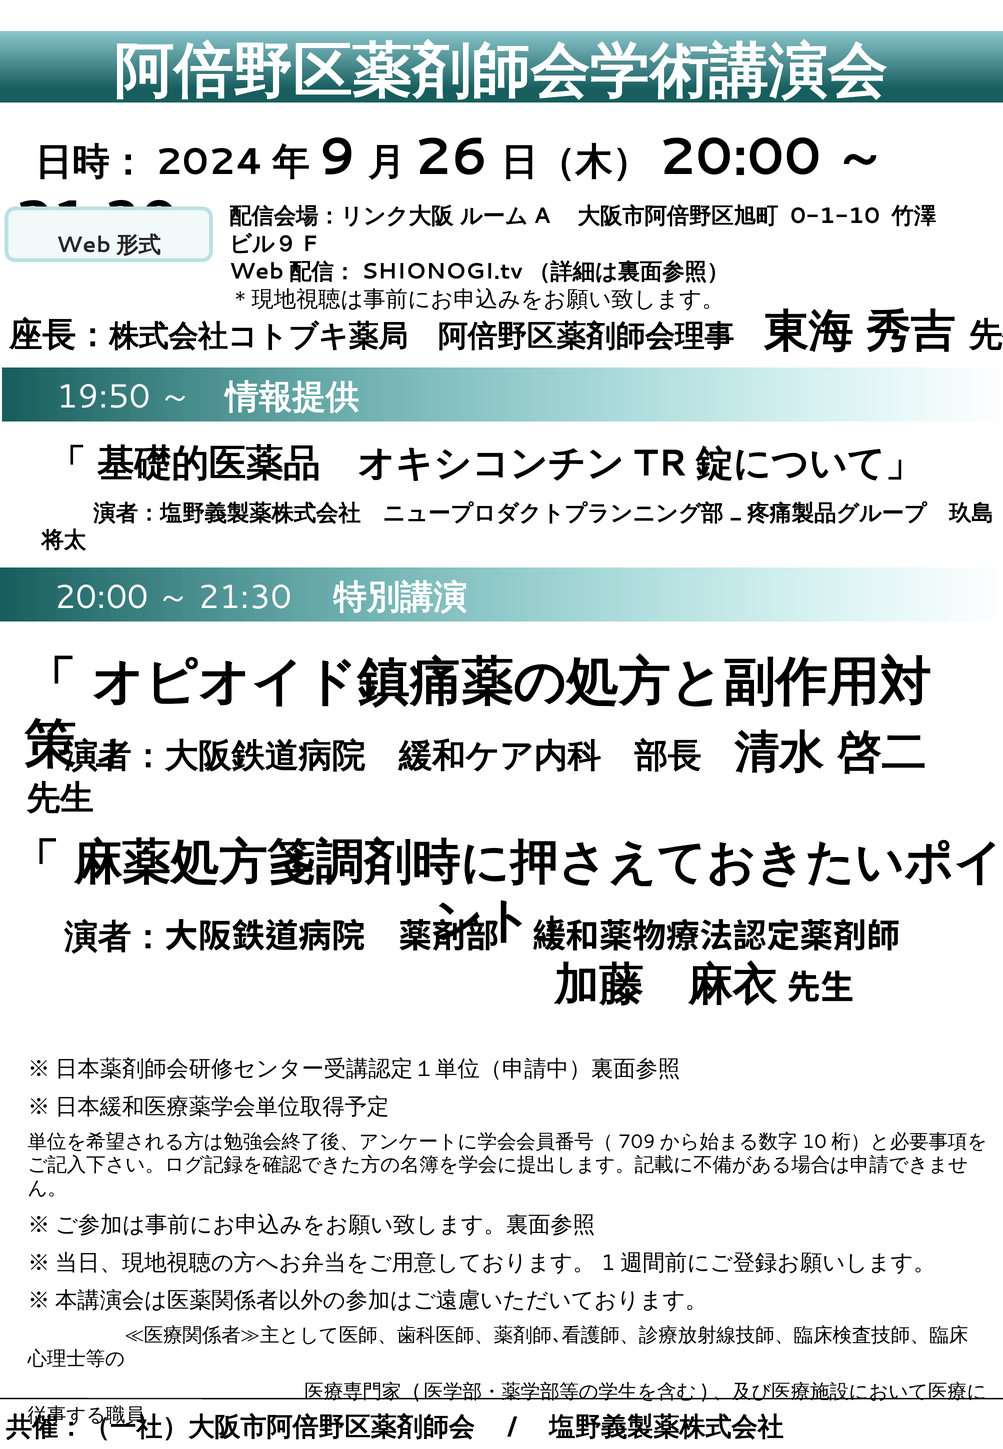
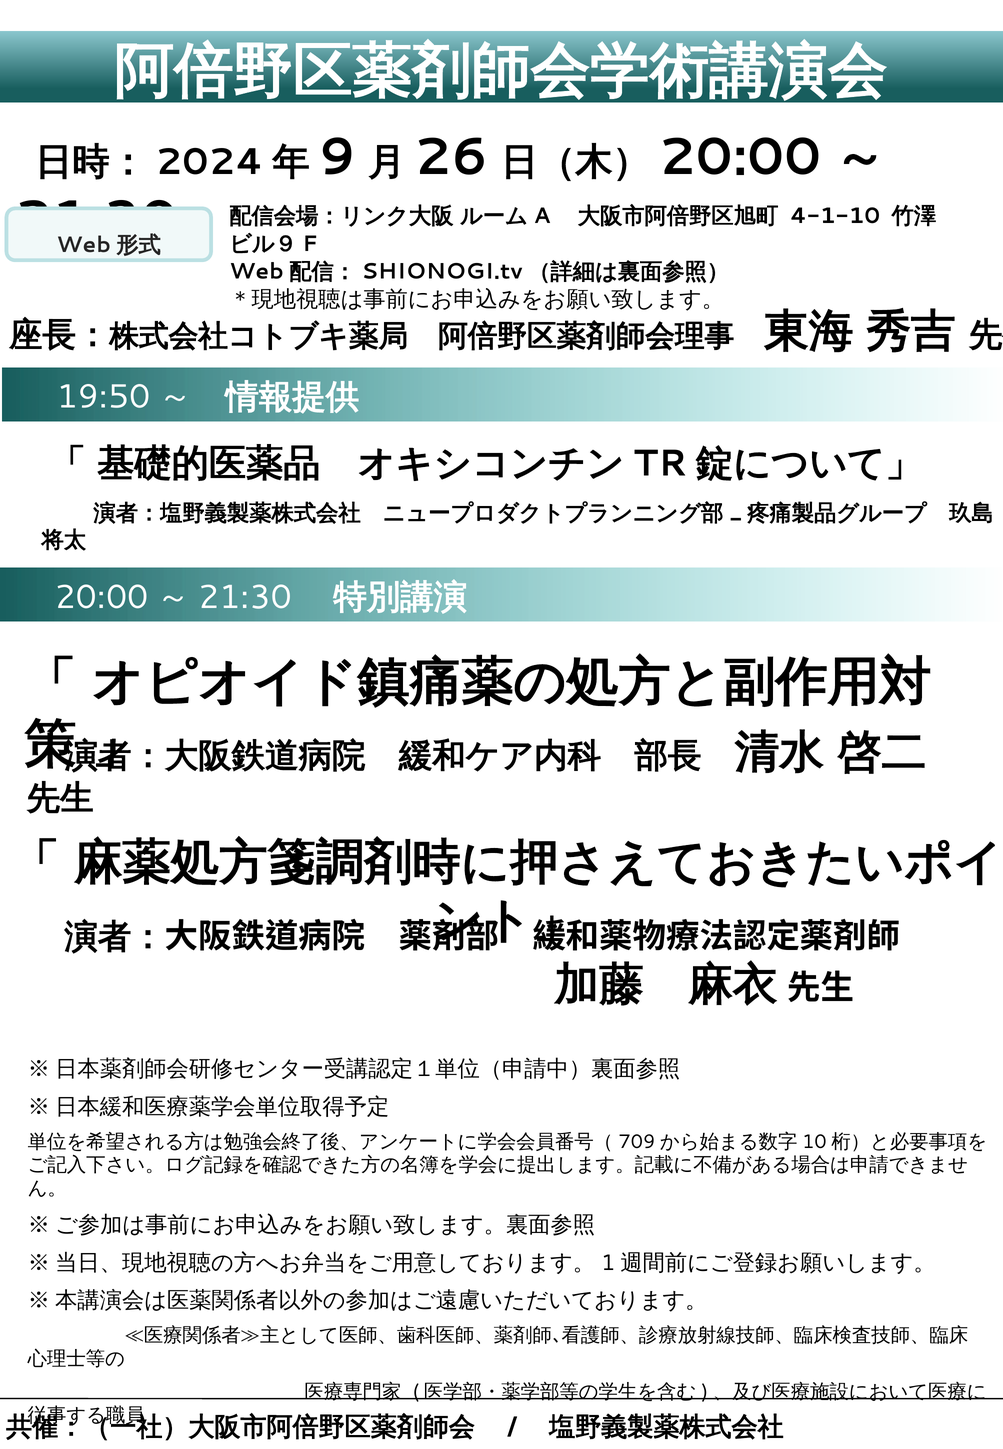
0-1-10: 0-1-10 -> 4-1-10 (835, 216)
